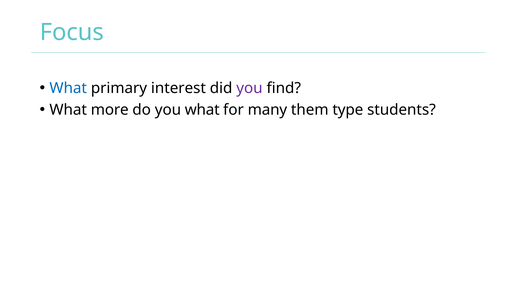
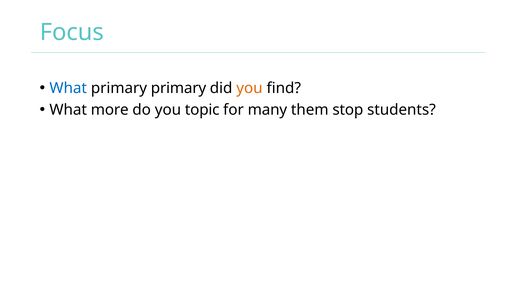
primary interest: interest -> primary (179, 88)
you colour: purple -> orange (249, 88)
you what: what -> topic (202, 110)
type: type -> stop (348, 110)
